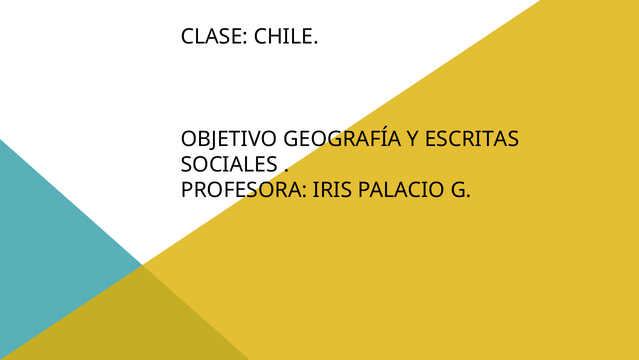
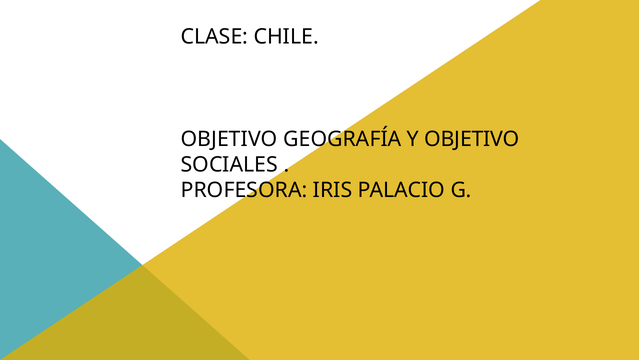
Y ESCRITAS: ESCRITAS -> OBJETIVO (472, 139)
